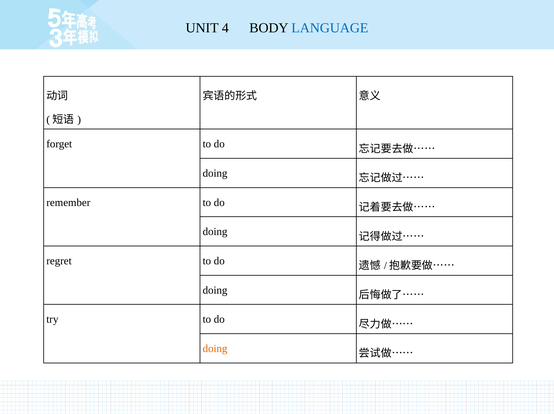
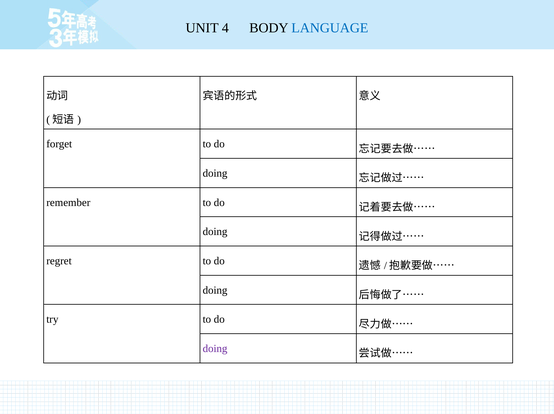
doing colour: orange -> purple (215, 349)
